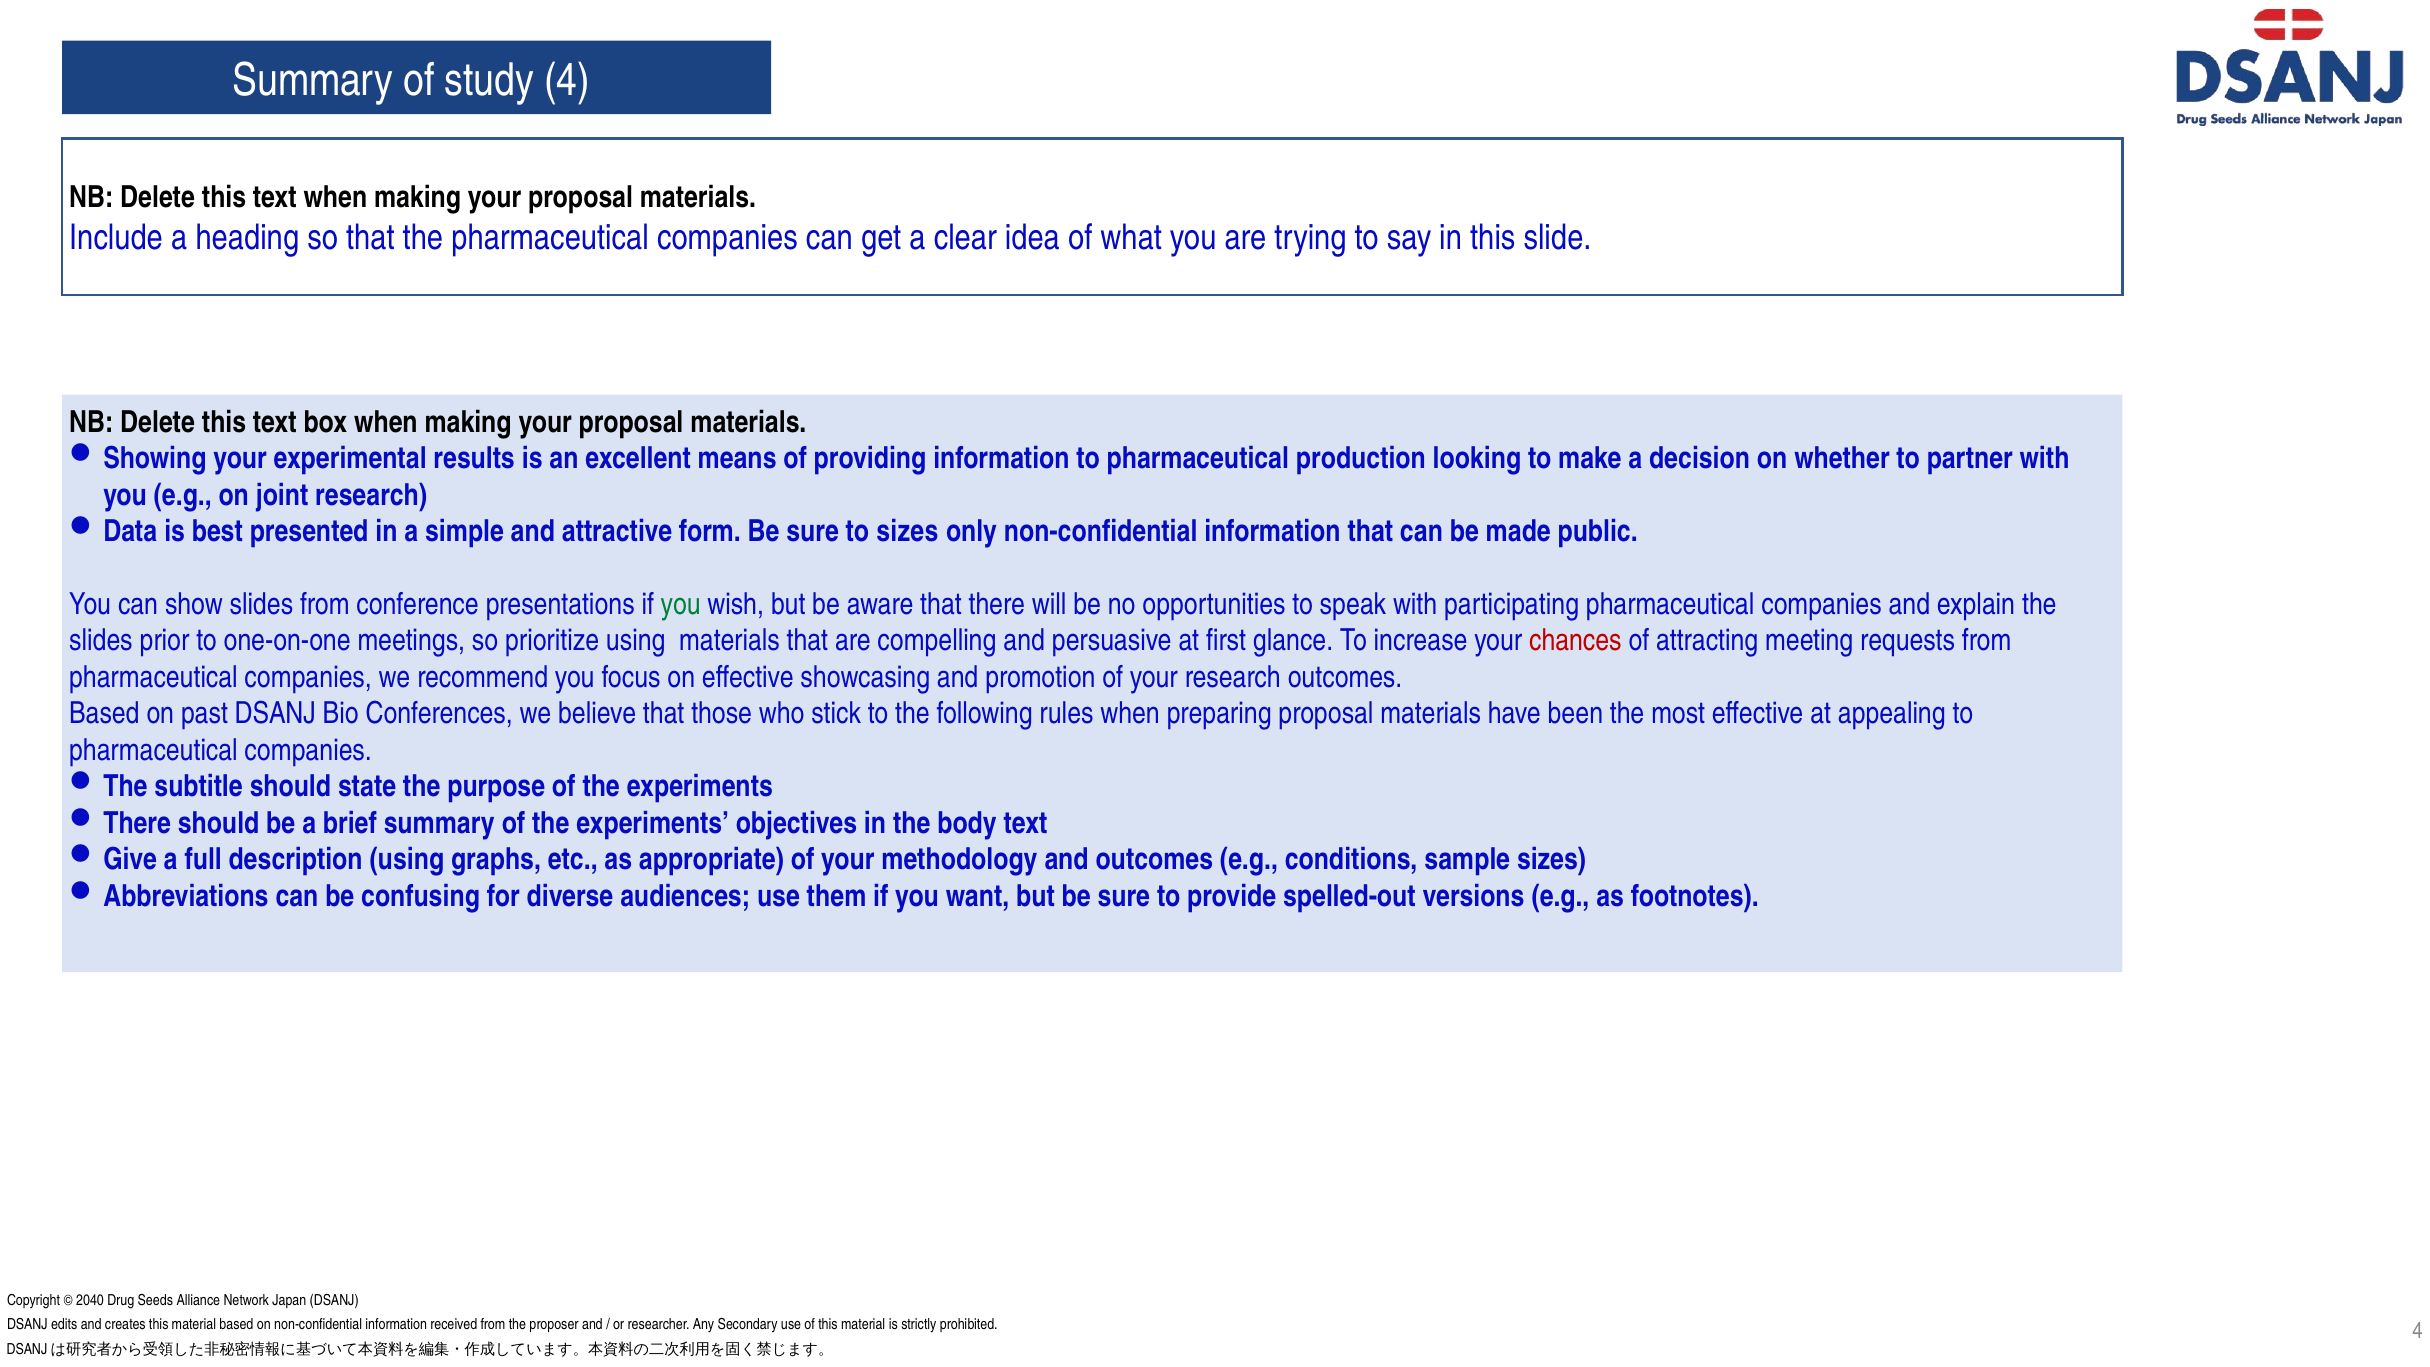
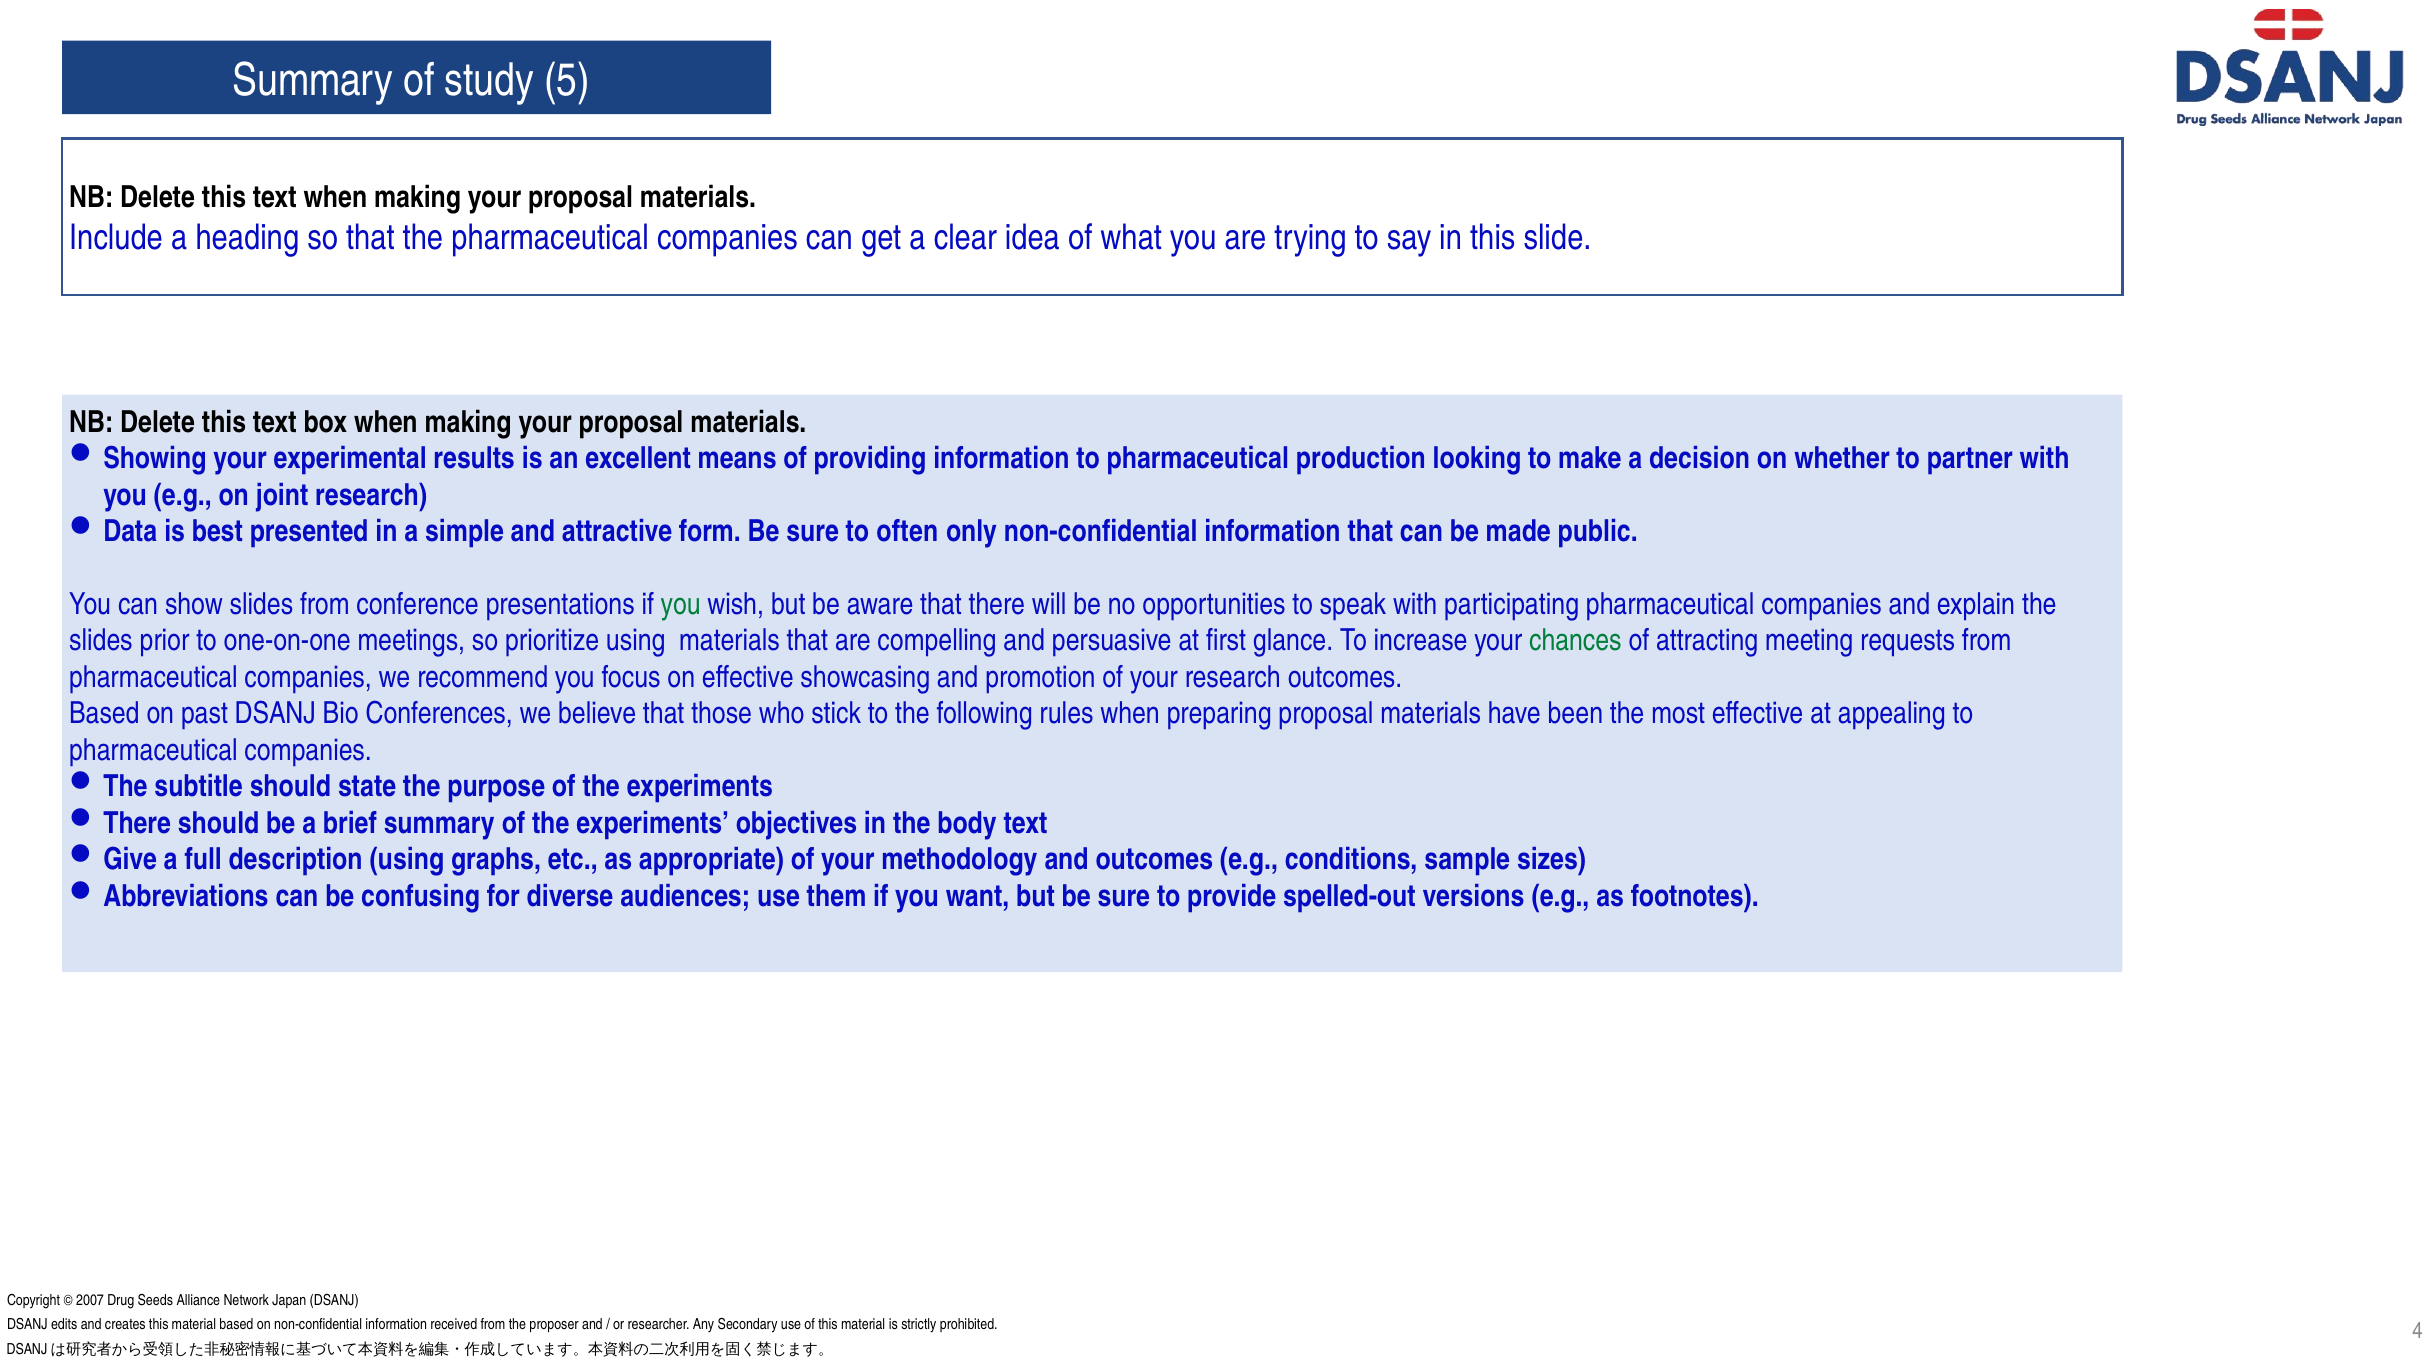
study 4: 4 -> 5 (567, 81)
to sizes: sizes -> often (907, 532)
chances colour: red -> green (1575, 641)
2040: 2040 -> 2007 (90, 1300)
